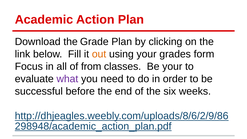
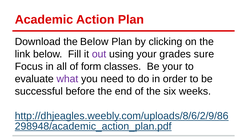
the Grade: Grade -> Below (94, 42)
out colour: orange -> purple (99, 54)
form: form -> sure (204, 54)
from: from -> form (91, 66)
